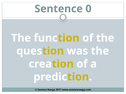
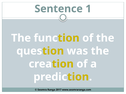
0: 0 -> 1 (88, 9)
